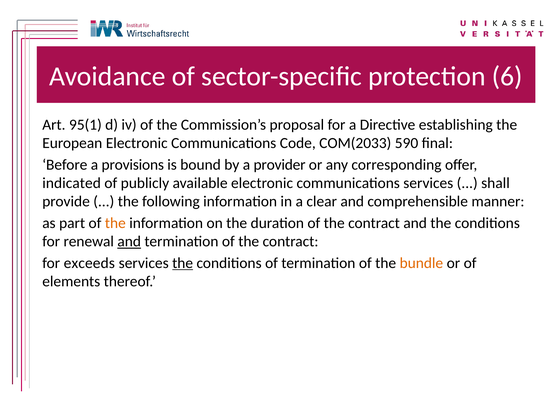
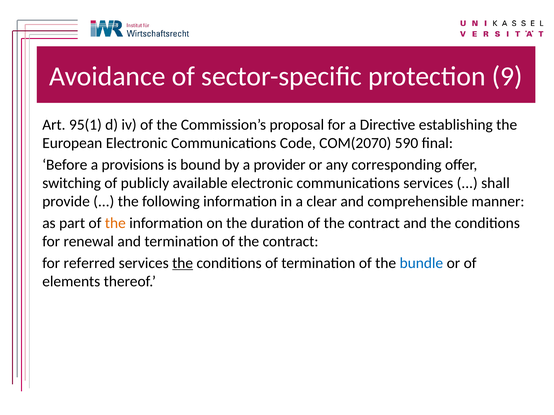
6: 6 -> 9 (507, 77)
COM(2033: COM(2033 -> COM(2070 (355, 143)
indicated: indicated -> switching (72, 183)
and underline: present -> none (129, 242)
exceeds: exceeds -> referred (89, 263)
bundle colour: orange -> blue (421, 263)
